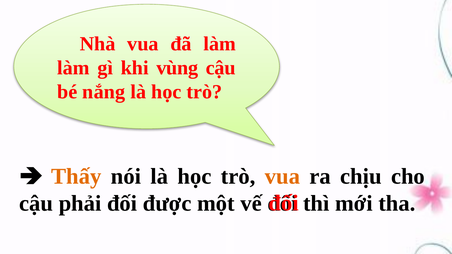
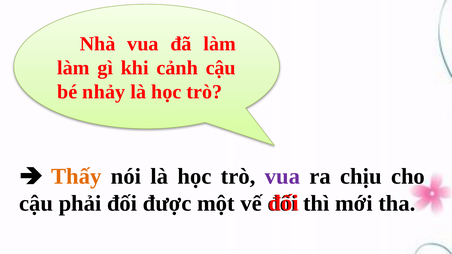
vùng: vùng -> cảnh (177, 68)
nắng: nắng -> nhảy (104, 92)
vua colour: orange -> purple (282, 177)
